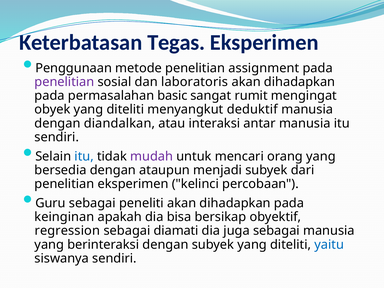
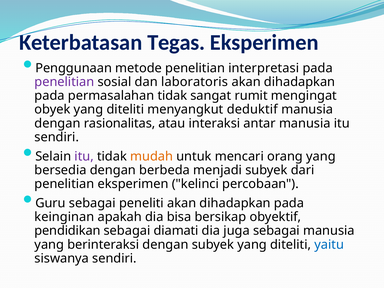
assignment: assignment -> interpretasi (264, 68)
permasalahan basic: basic -> tidak (172, 96)
diandalkan: diandalkan -> rasionalitas (119, 123)
itu colour: blue -> purple (84, 156)
mudah colour: purple -> orange (152, 156)
ataupun: ataupun -> berbeda (165, 170)
regression: regression -> pendidikan (67, 231)
